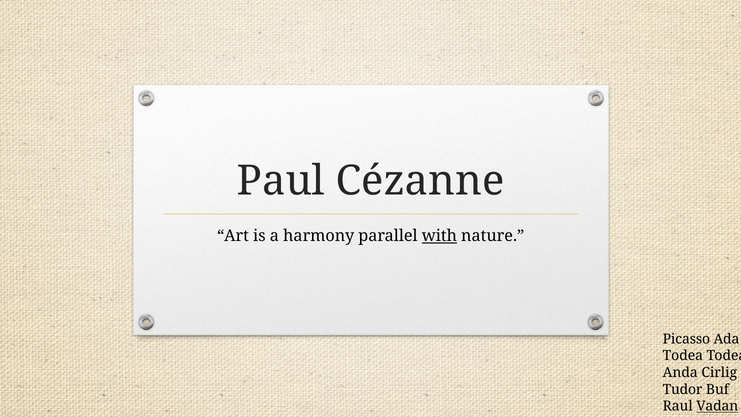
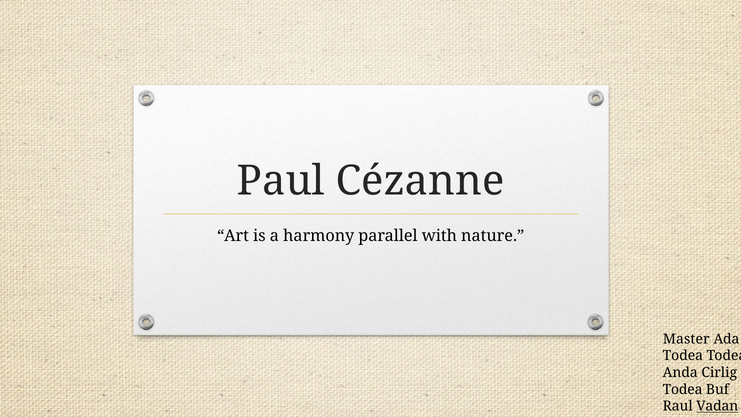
with underline: present -> none (439, 236)
Picasso: Picasso -> Master (686, 339)
Tudor: Tudor -> Todea (683, 389)
